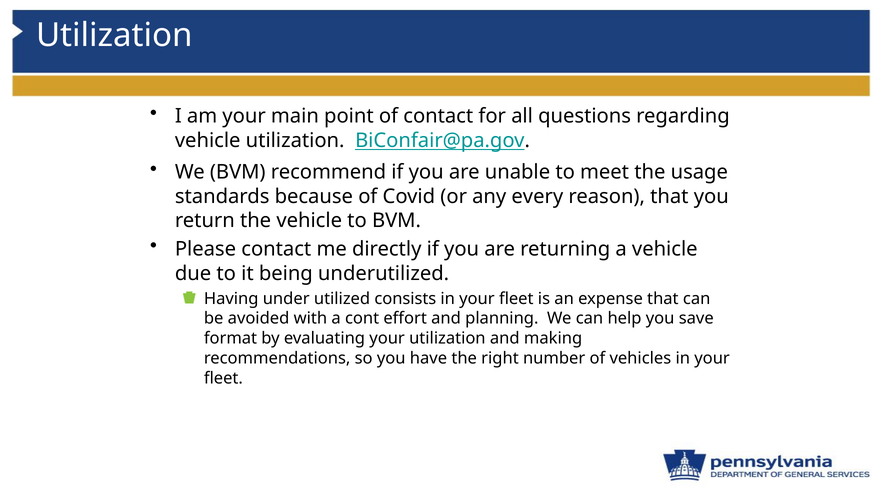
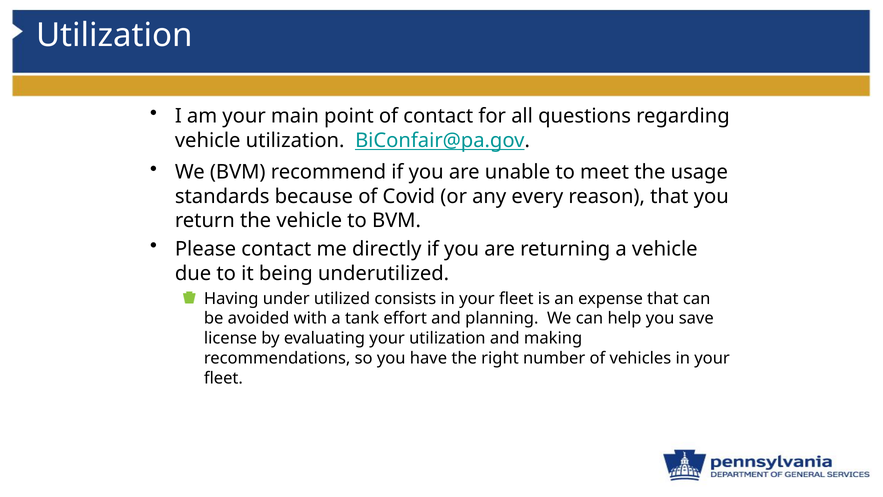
cont: cont -> tank (362, 318)
format: format -> license (230, 338)
